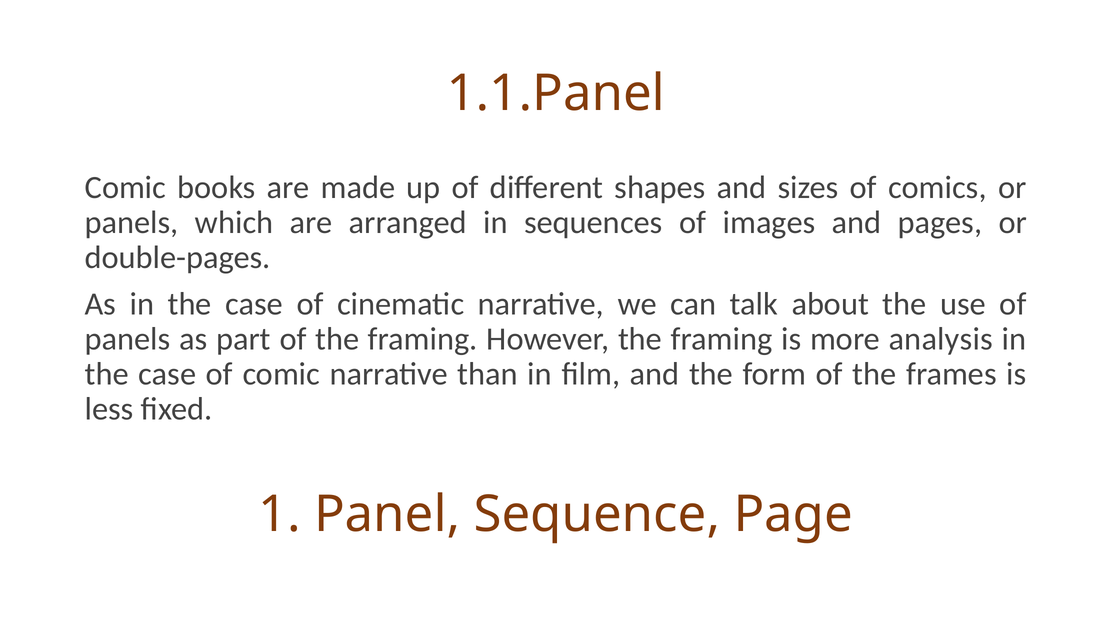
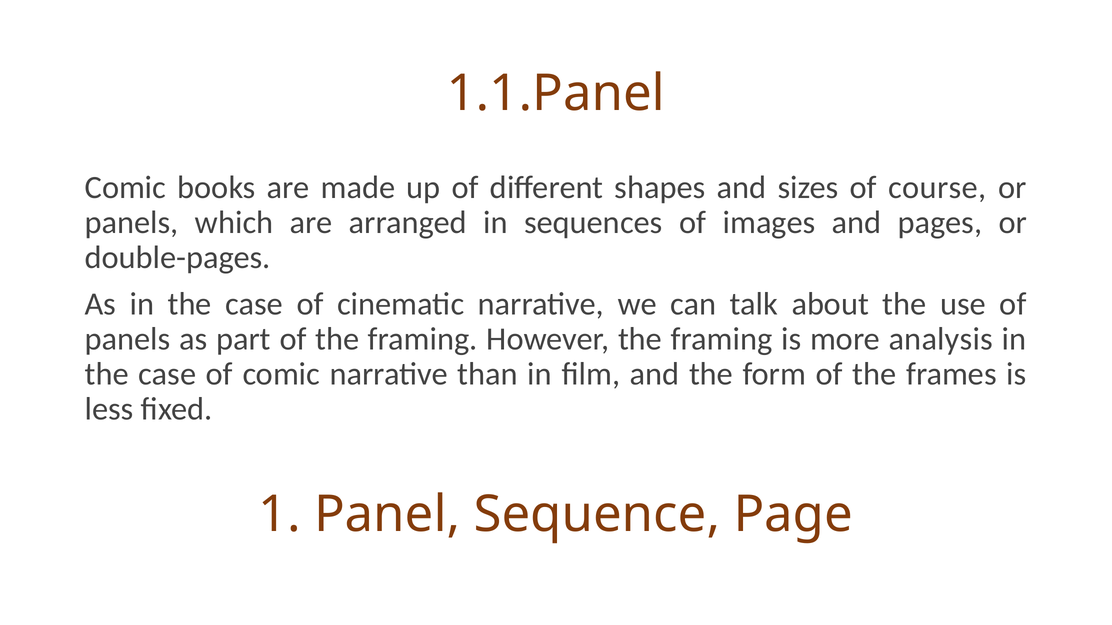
comics: comics -> course (937, 188)
